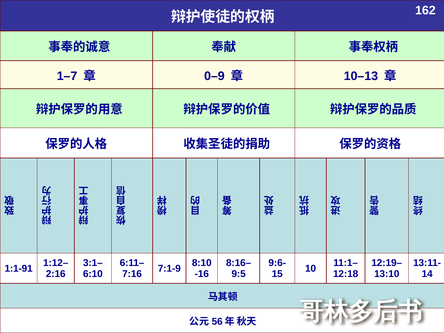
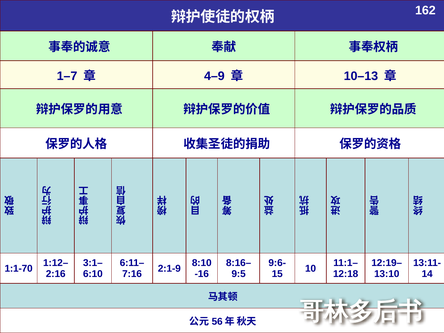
0–9: 0–9 -> 4–9 (214, 76)
1:1-91: 1:1-91 -> 1:1-70 (19, 268)
7:1-9: 7:1-9 -> 2:1-9 (169, 268)
